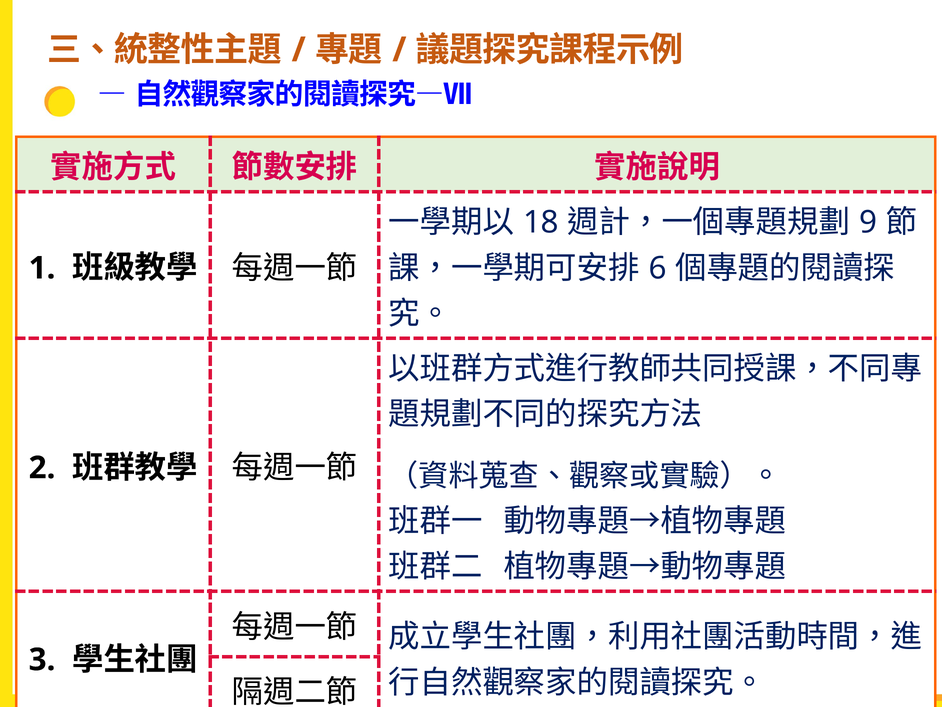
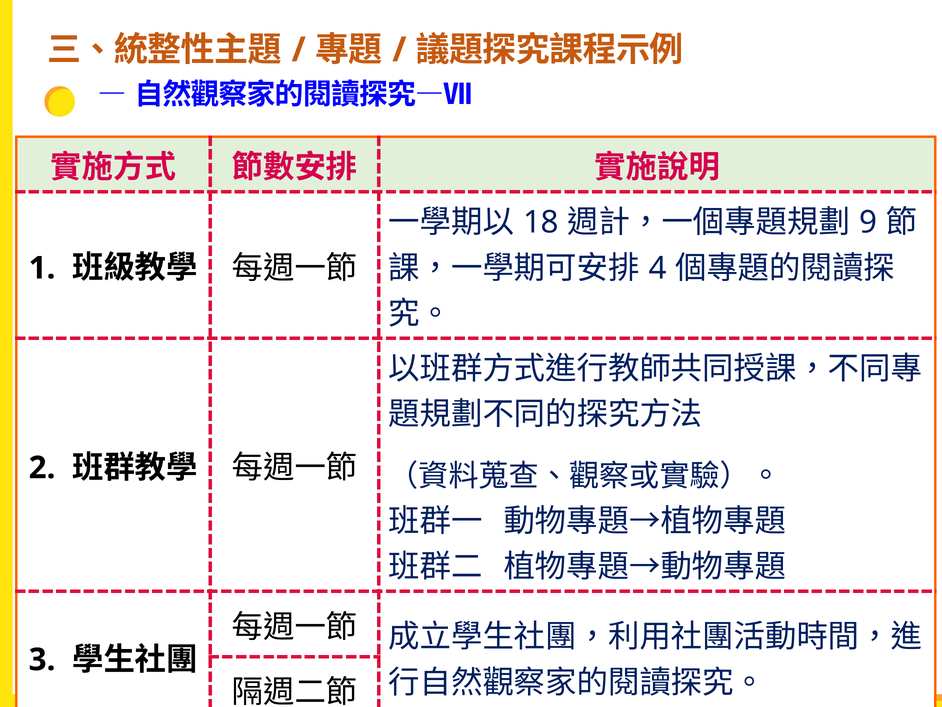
6: 6 -> 4 (658, 268)
